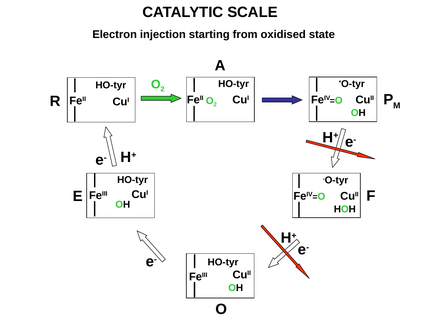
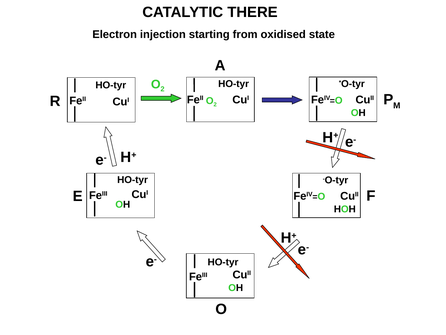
SCALE: SCALE -> THERE (253, 12)
